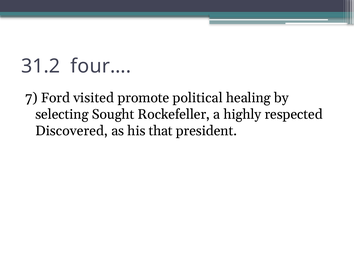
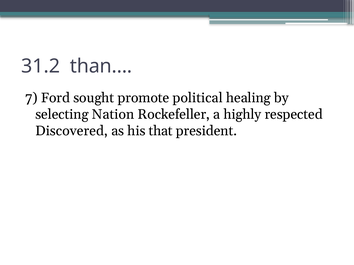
four…: four… -> than… (101, 66)
visited: visited -> sought (94, 98)
Sought: Sought -> Nation (113, 115)
